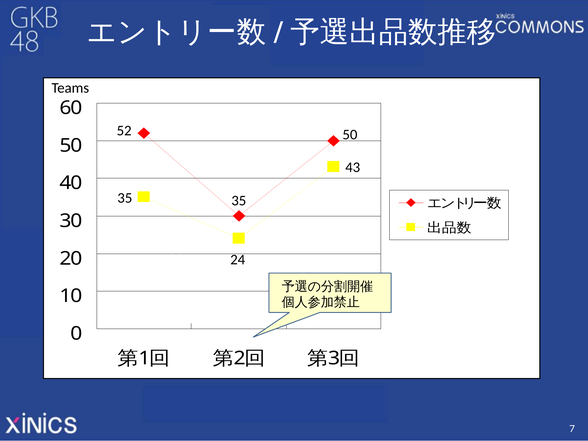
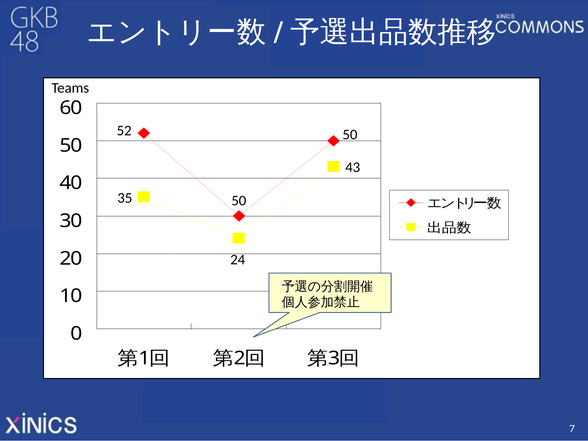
35 35: 35 -> 50 (239, 201)
